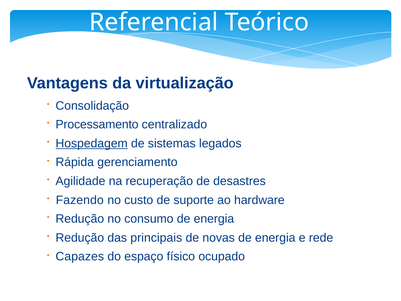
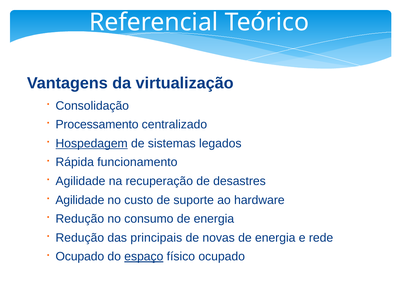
gerenciamento: gerenciamento -> funcionamento (137, 162)
Fazendo: Fazendo -> Agilidade (80, 200)
Capazes: Capazes -> Ocupado (80, 256)
espaço underline: none -> present (144, 256)
